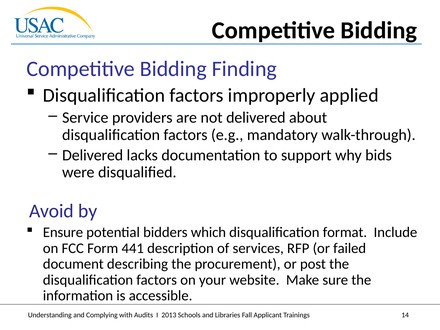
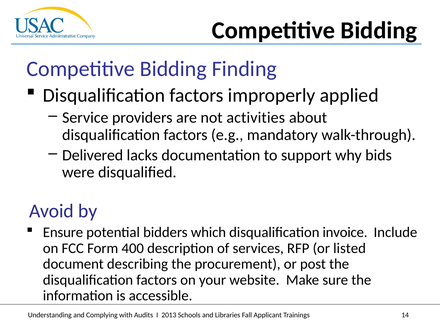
not delivered: delivered -> activities (256, 118)
format: format -> invoice (345, 232)
441: 441 -> 400 (133, 248)
failed: failed -> listed (350, 248)
